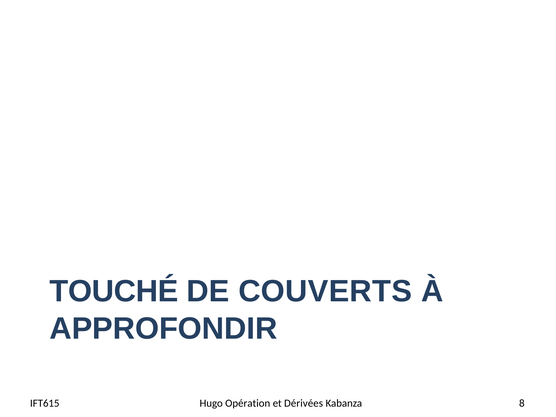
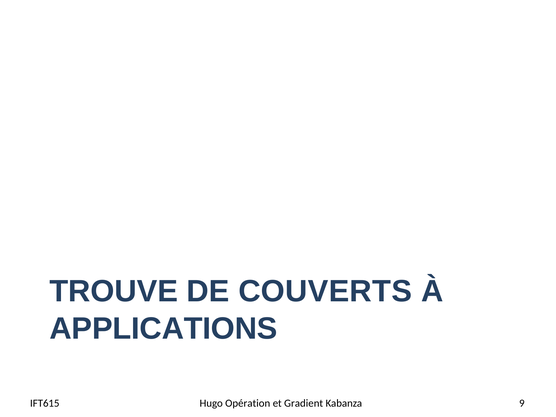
TOUCHÉ: TOUCHÉ -> TROUVE (114, 291)
APPROFONDIR: APPROFONDIR -> APPLICATIONS (163, 328)
Dérivées: Dérivées -> Gradient (304, 403)
8: 8 -> 9 (522, 403)
